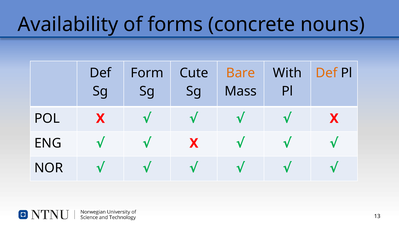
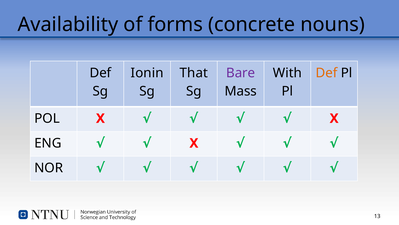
Form: Form -> Ionin (147, 73)
Cute: Cute -> That (194, 73)
Bare colour: orange -> purple (241, 73)
